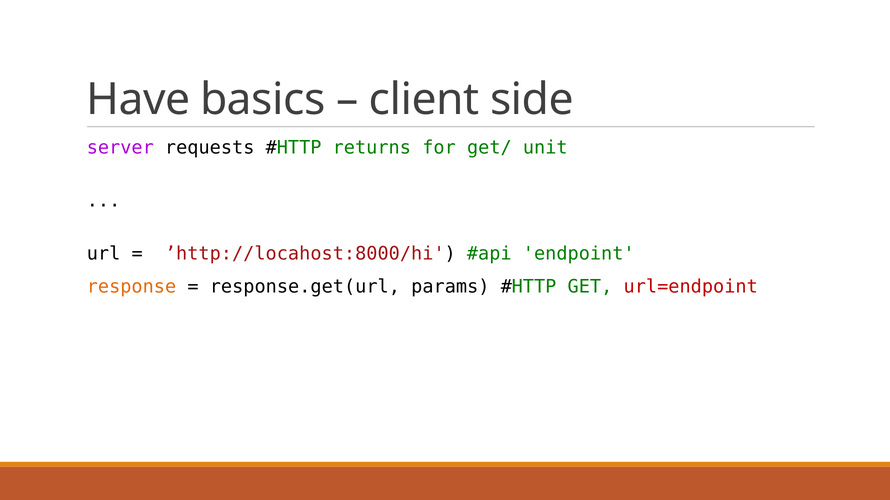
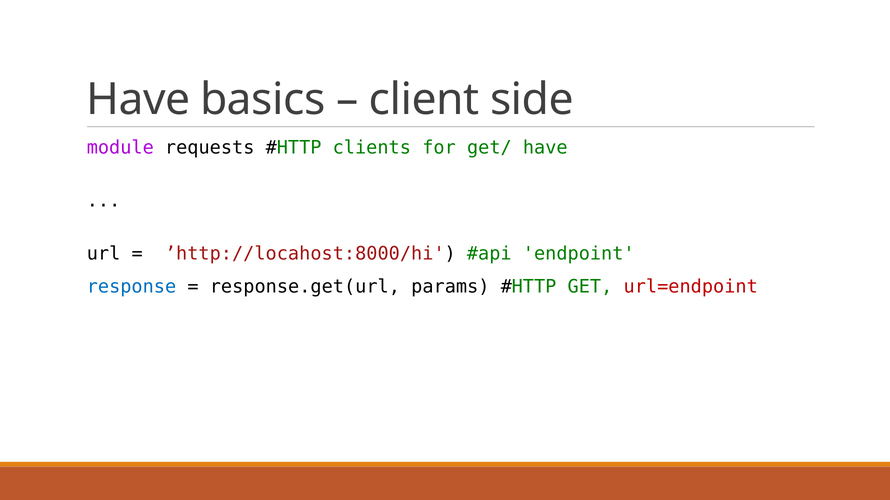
server: server -> module (120, 148)
returns: returns -> clients (372, 148)
get/ unit: unit -> have (545, 148)
response colour: orange -> blue (131, 287)
